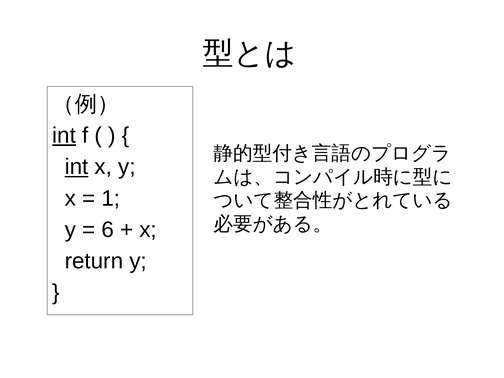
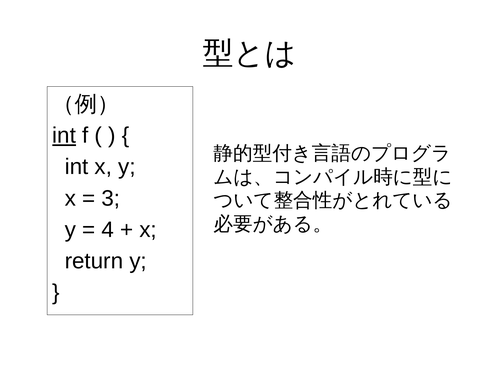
int underline: present -> none (77, 167)
1: 1 -> 3 (111, 198)
6: 6 -> 4 (108, 230)
